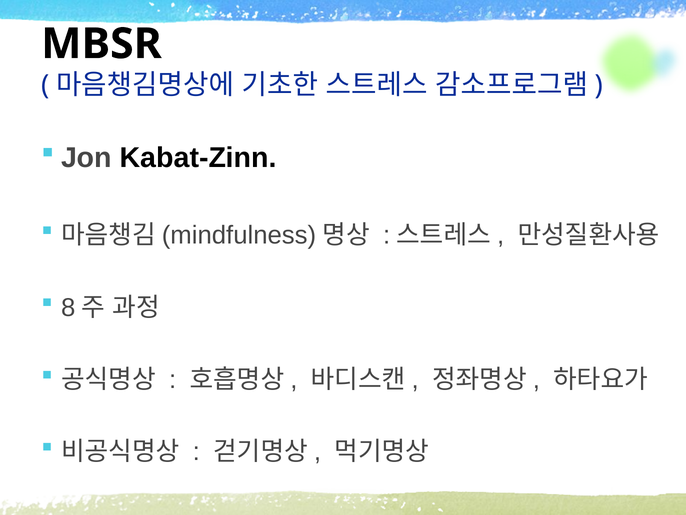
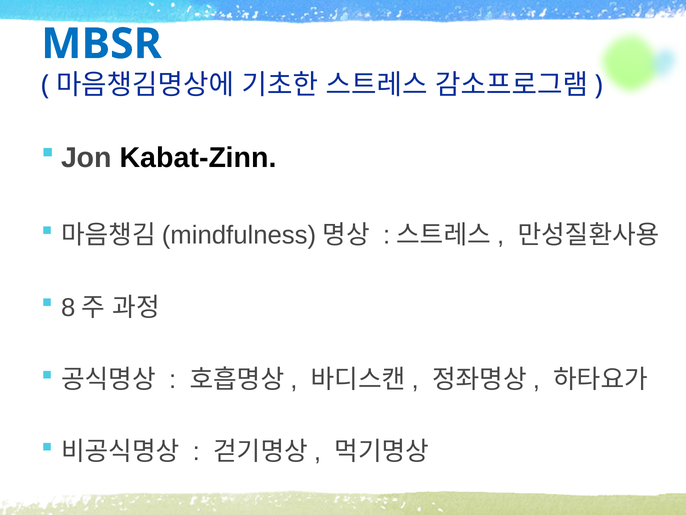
MBSR colour: black -> blue (101, 44)
